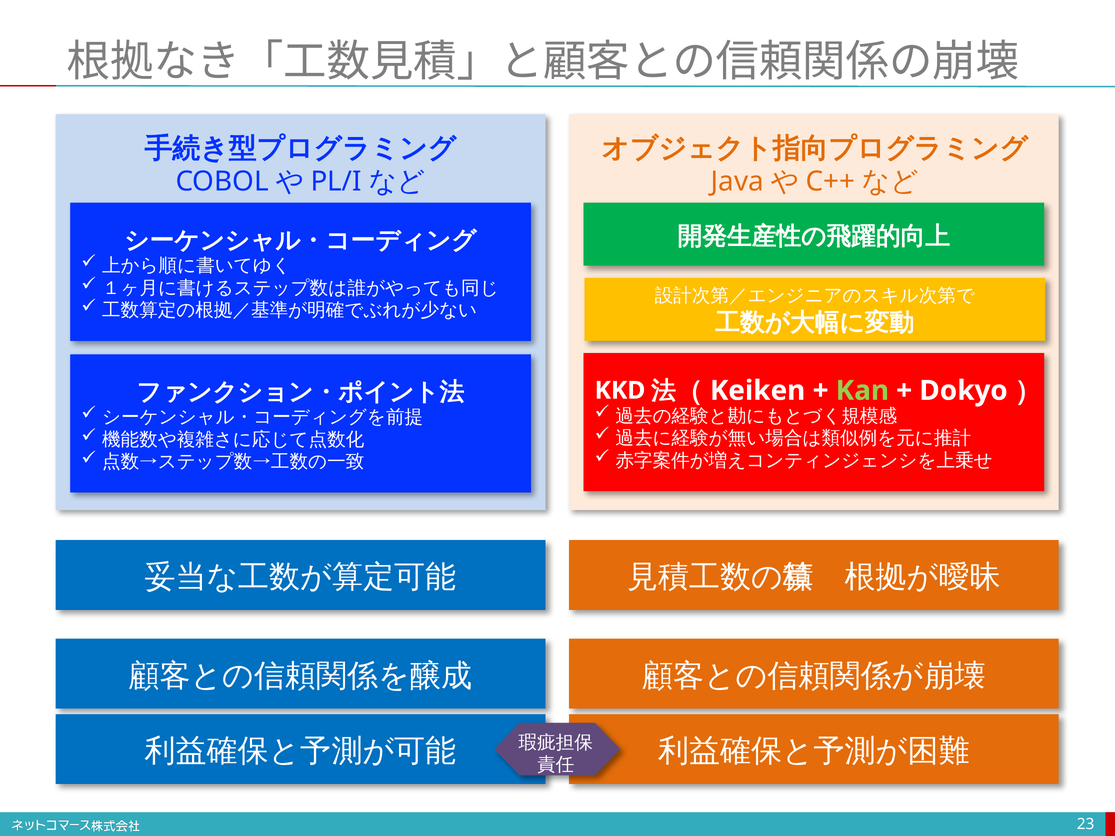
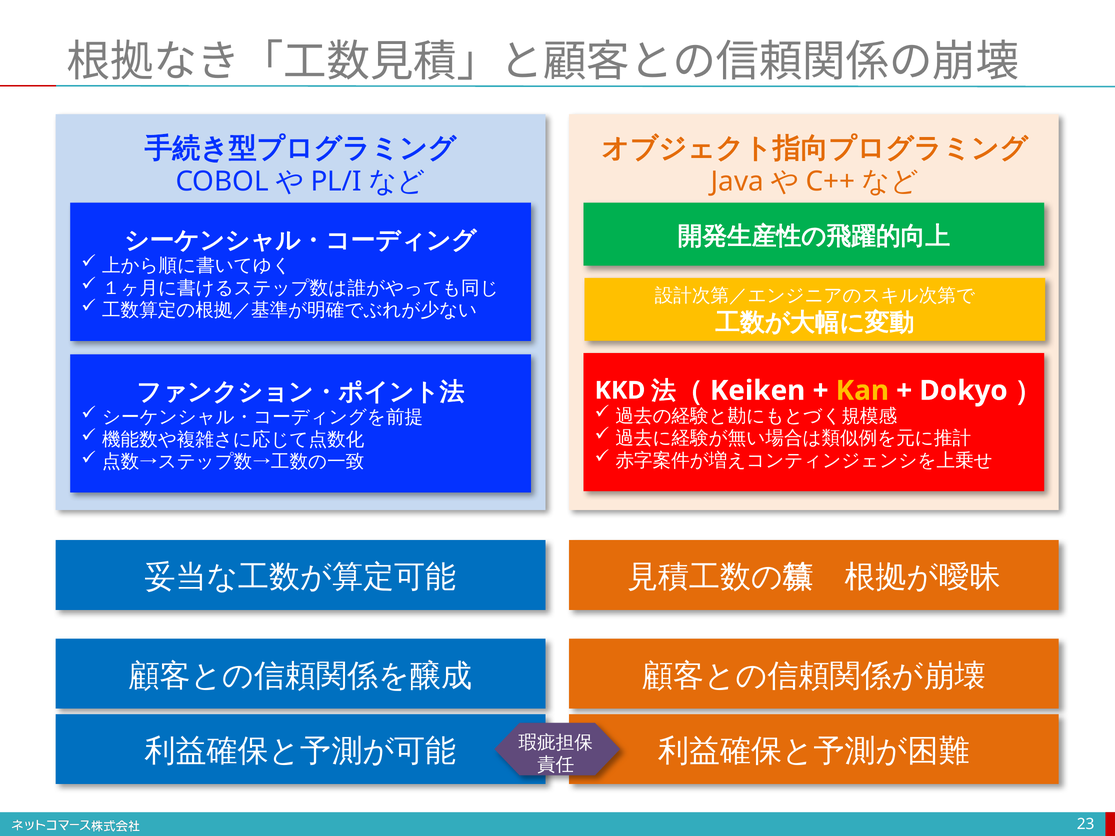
Kan colour: light green -> yellow (862, 391)
